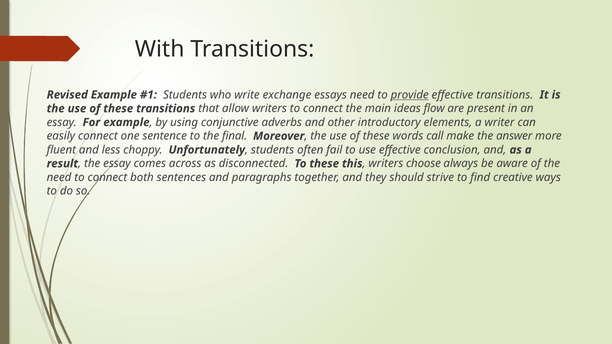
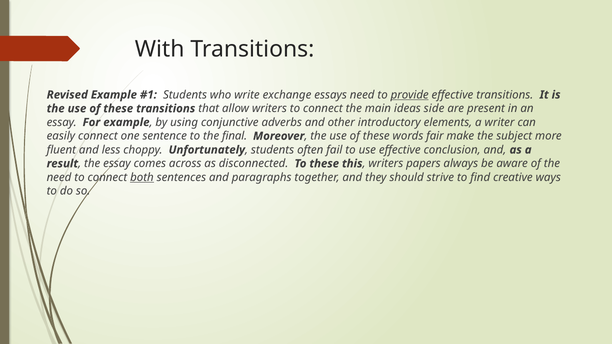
flow: flow -> side (434, 109)
call: call -> fair (435, 136)
answer: answer -> subject (514, 136)
choose: choose -> papers (423, 164)
both underline: none -> present (142, 177)
